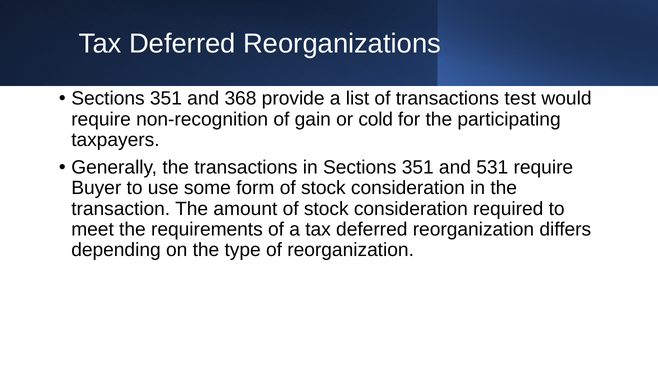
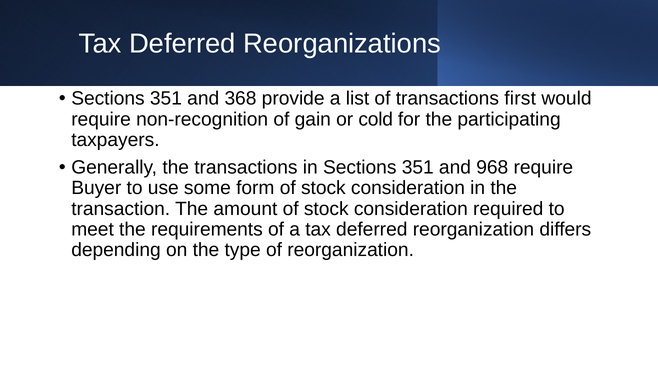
test: test -> first (520, 99)
531: 531 -> 968 (492, 167)
